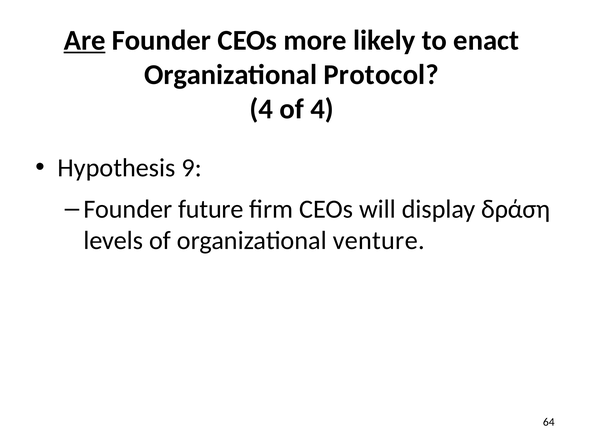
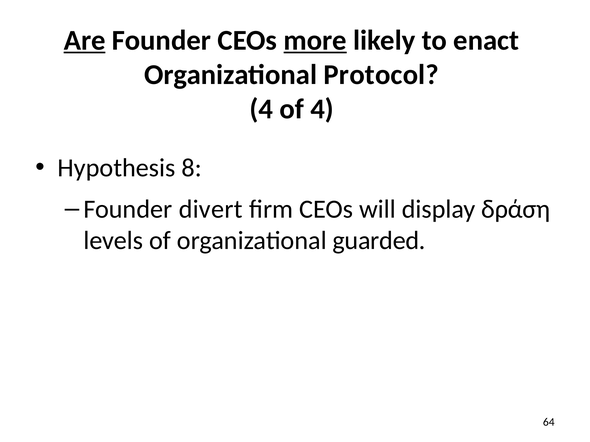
more underline: none -> present (315, 40)
9: 9 -> 8 (192, 168)
future: future -> divert (211, 209)
venture: venture -> guarded (379, 241)
